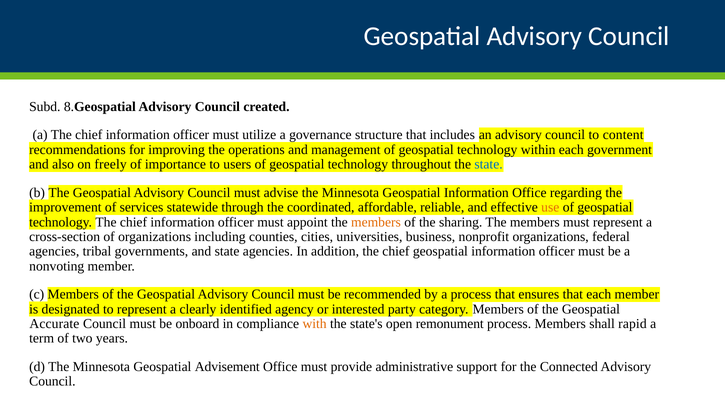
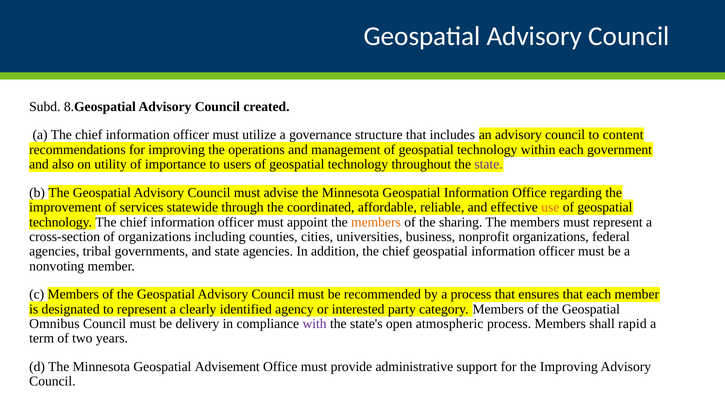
freely: freely -> utility (111, 164)
state colour: blue -> purple (489, 164)
Accurate: Accurate -> Omnibus (54, 324)
onboard: onboard -> delivery (197, 324)
with colour: orange -> purple (315, 324)
remonument: remonument -> atmospheric (450, 324)
the Connected: Connected -> Improving (569, 367)
